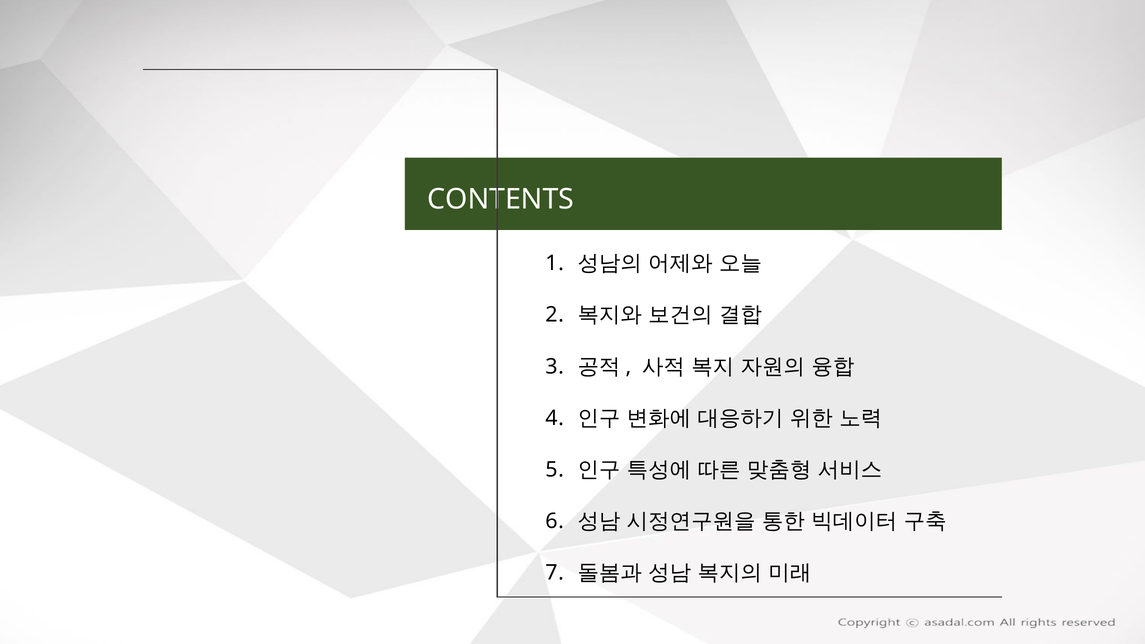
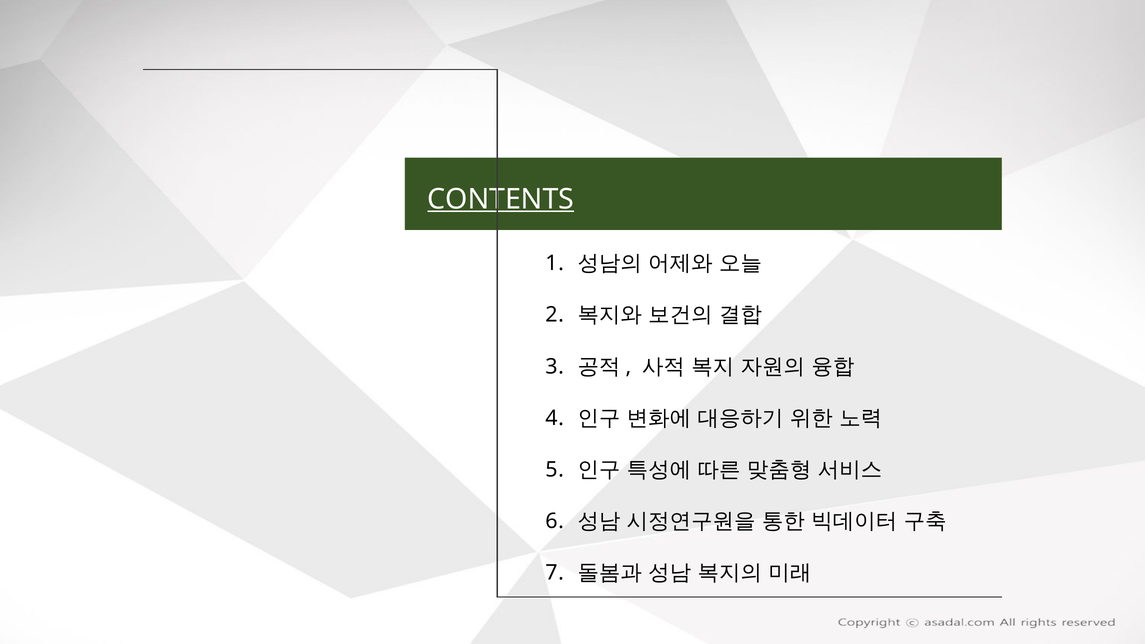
CONTENTS underline: none -> present (501, 199)
